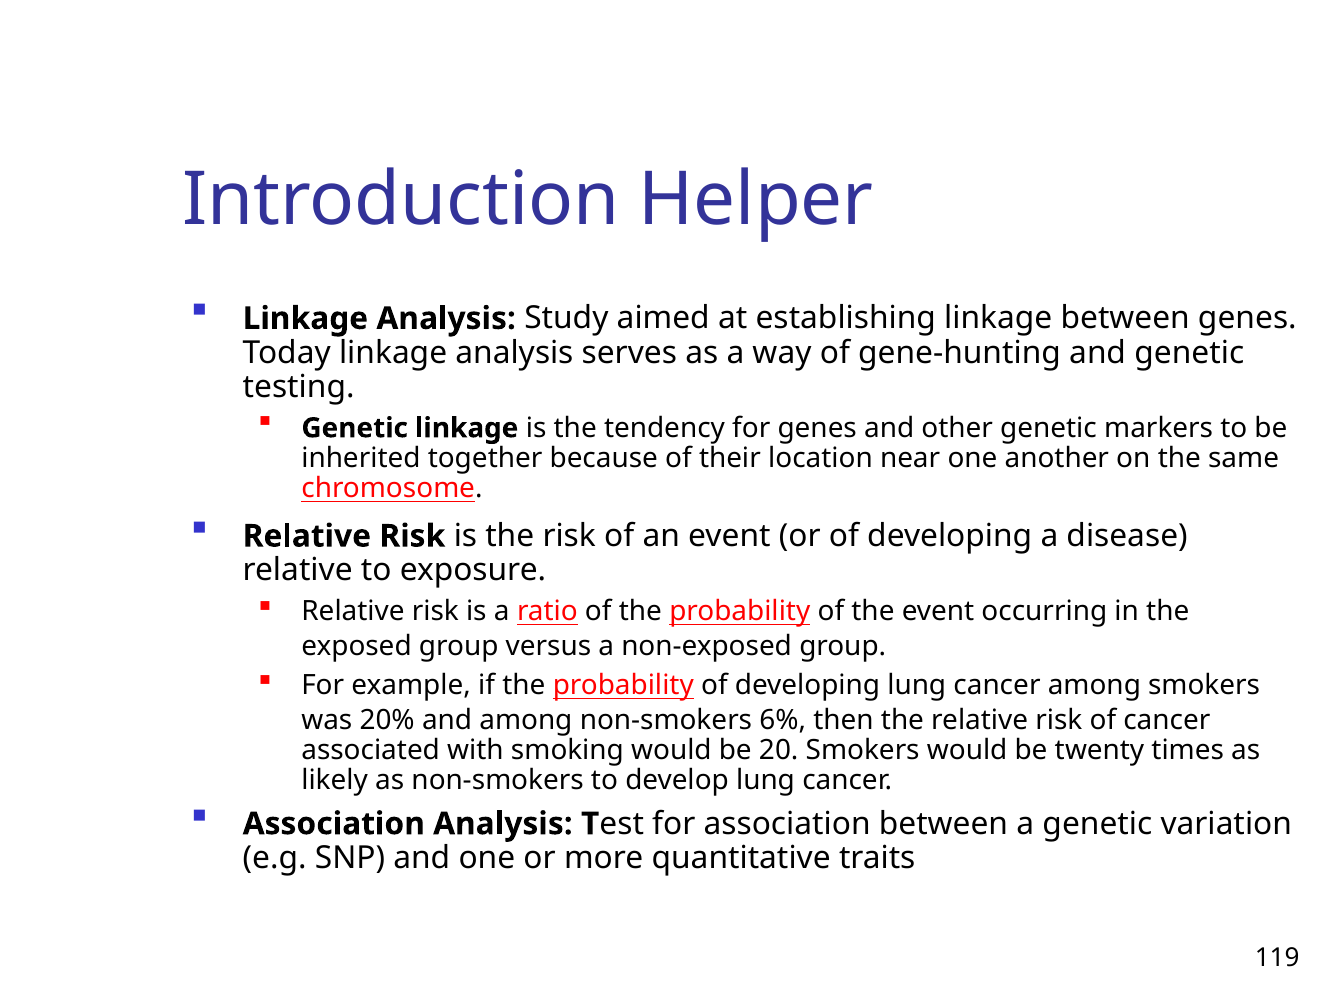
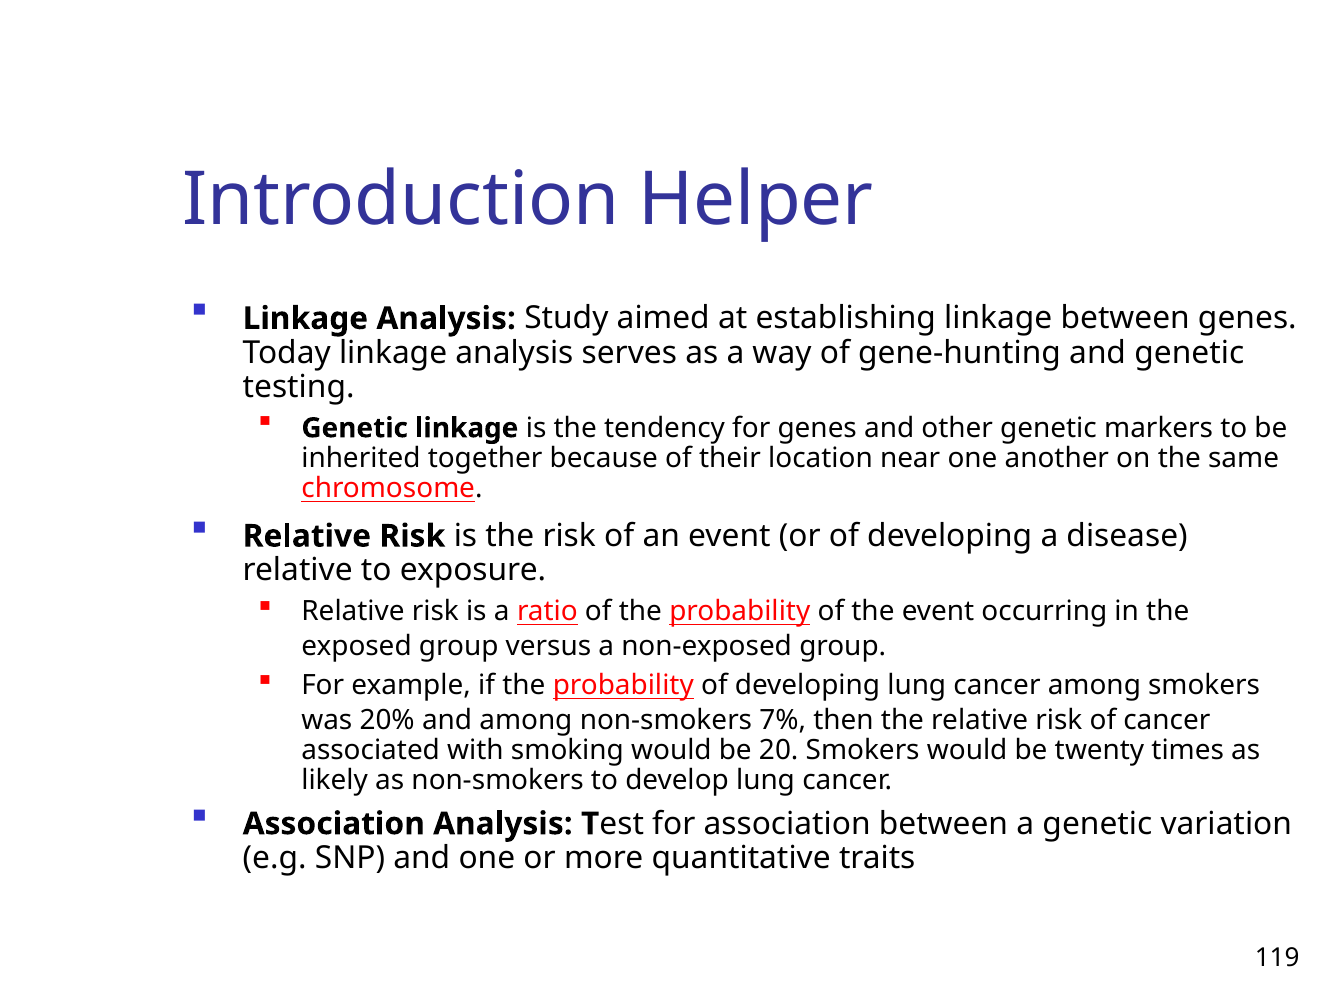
6%: 6% -> 7% (783, 720)
